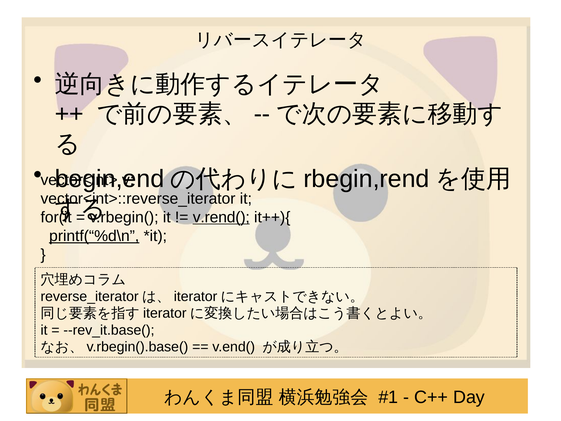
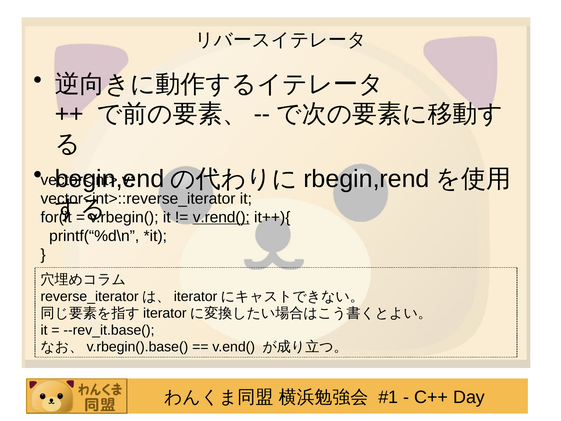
printf(“%d\n underline: present -> none (94, 236)
